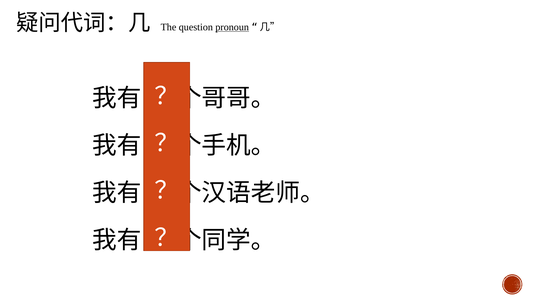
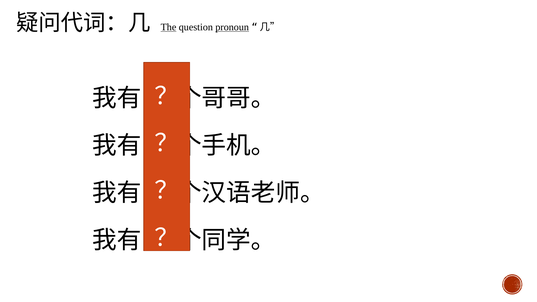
The underline: none -> present (168, 27)
